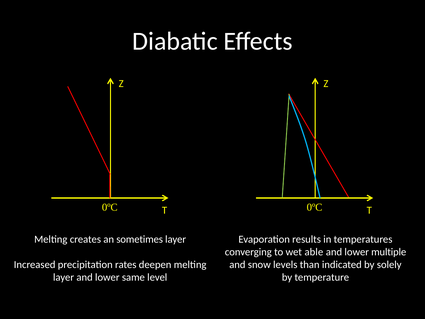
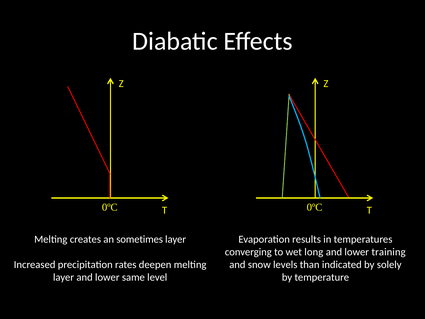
able: able -> long (314, 252)
multiple: multiple -> training (389, 252)
